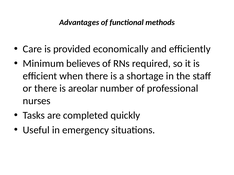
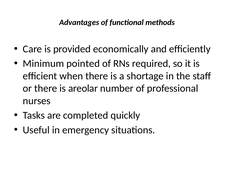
believes: believes -> pointed (83, 64)
